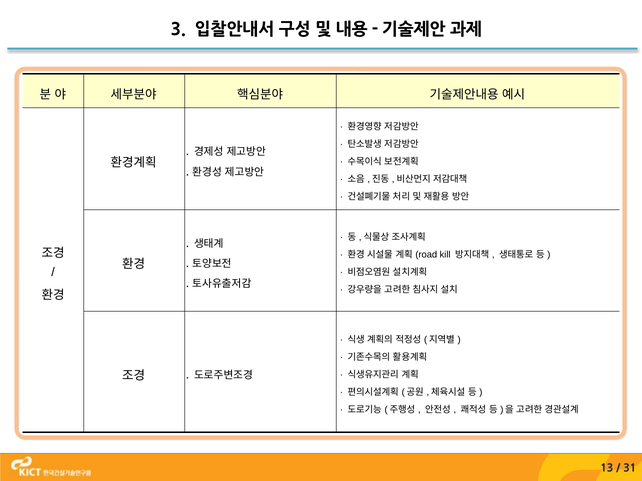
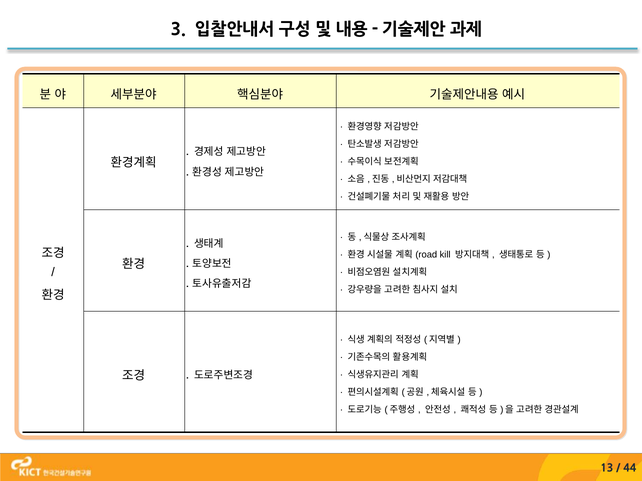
31: 31 -> 44 (630, 468)
